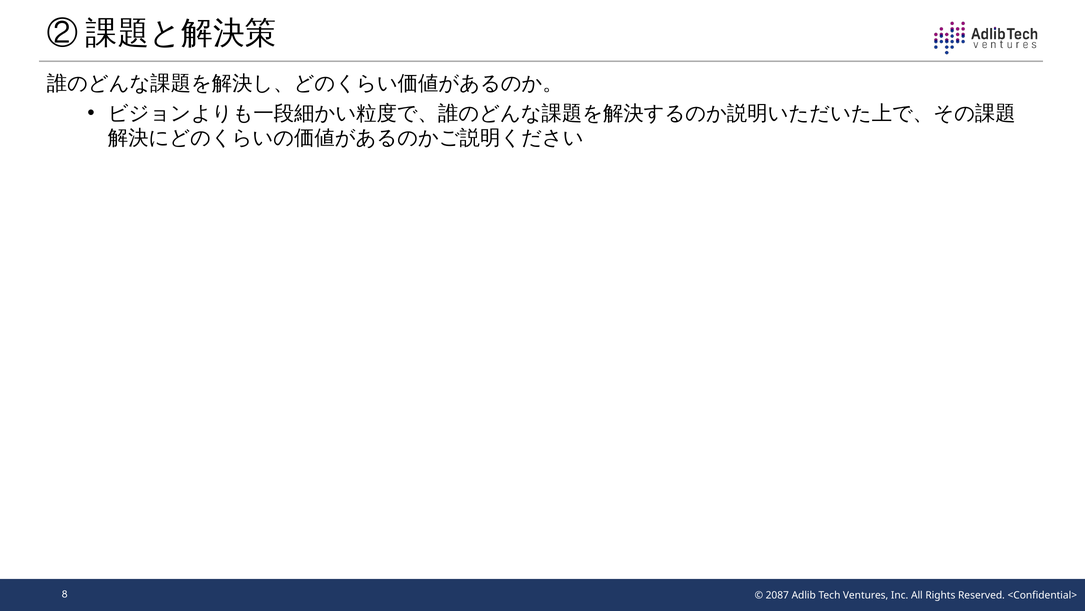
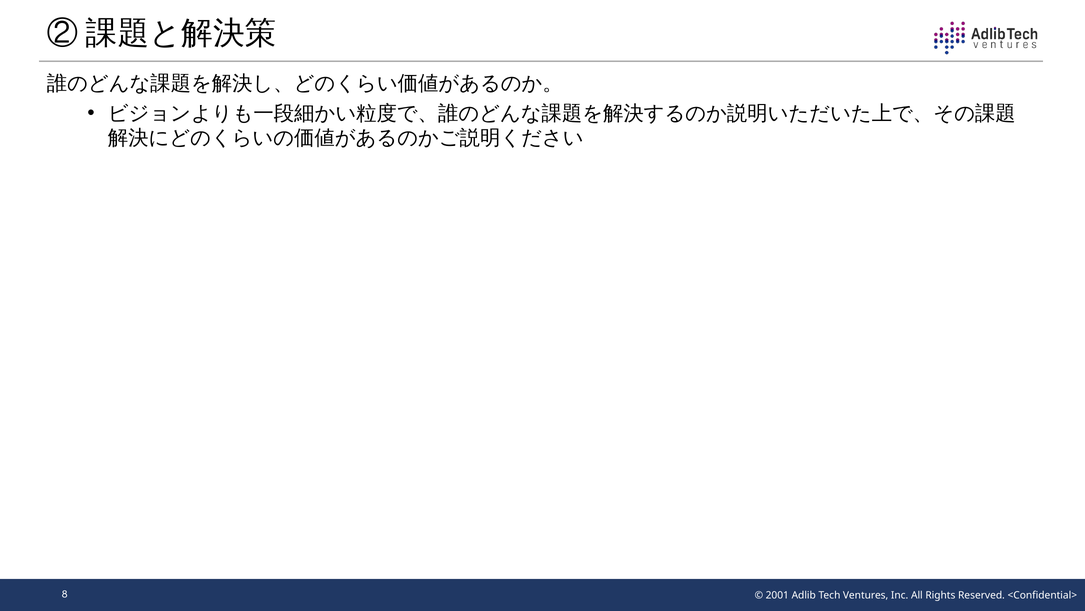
2087: 2087 -> 2001 (777, 595)
